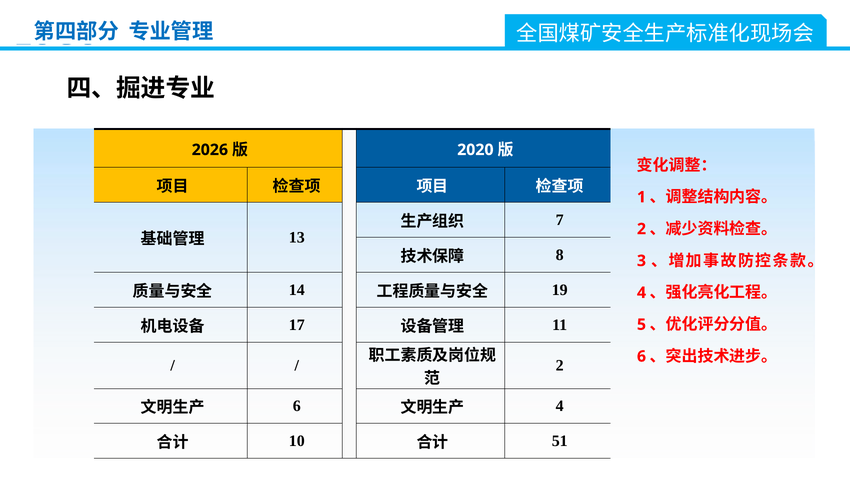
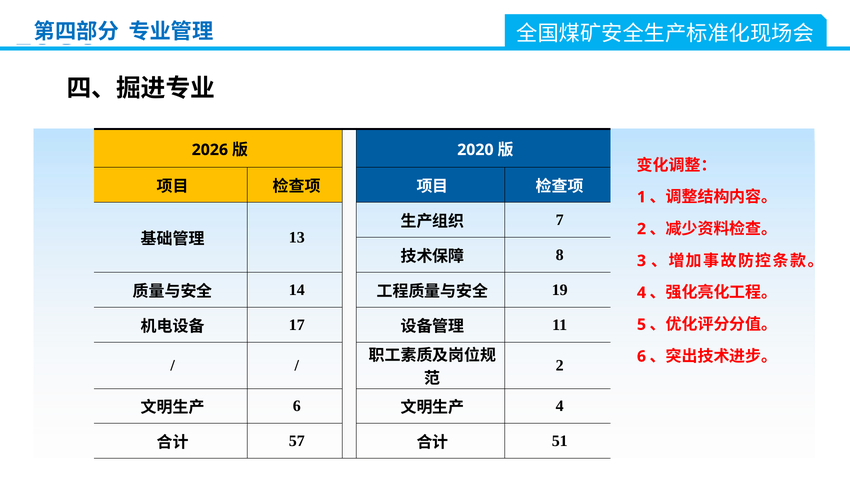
10: 10 -> 57 (297, 441)
